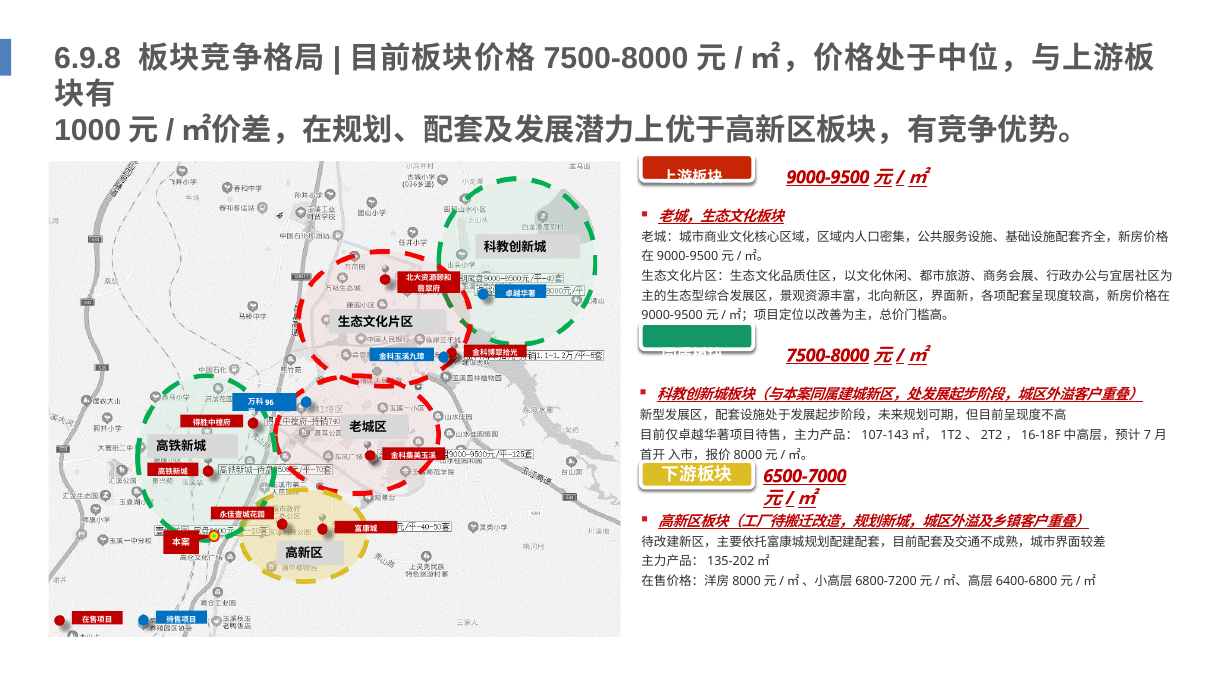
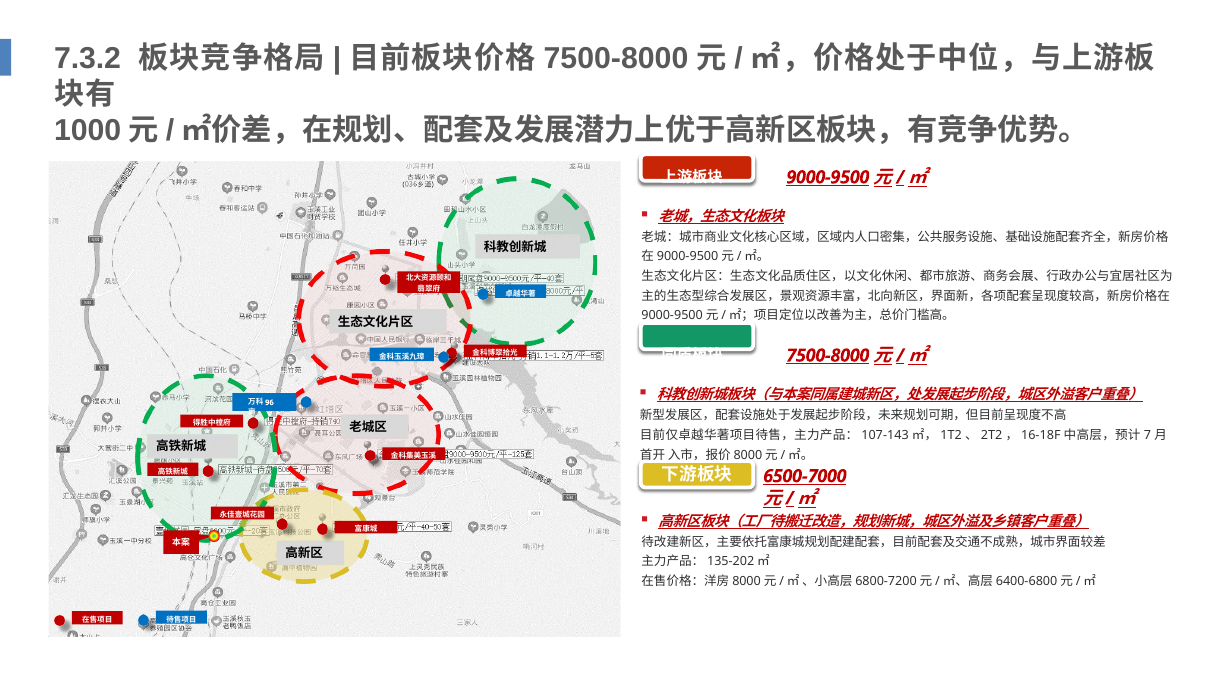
6.9.8: 6.9.8 -> 7.3.2 (88, 58)
